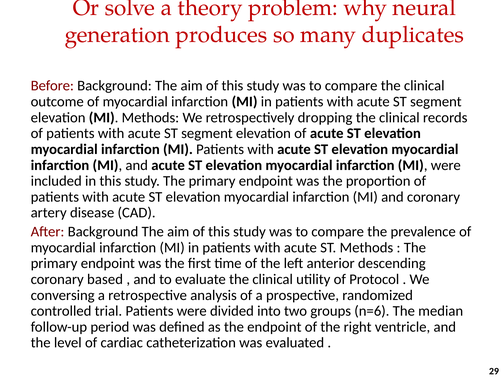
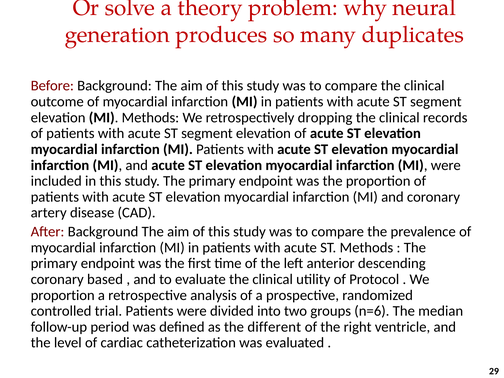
conversing: conversing -> proportion (63, 295)
the endpoint: endpoint -> different (274, 327)
